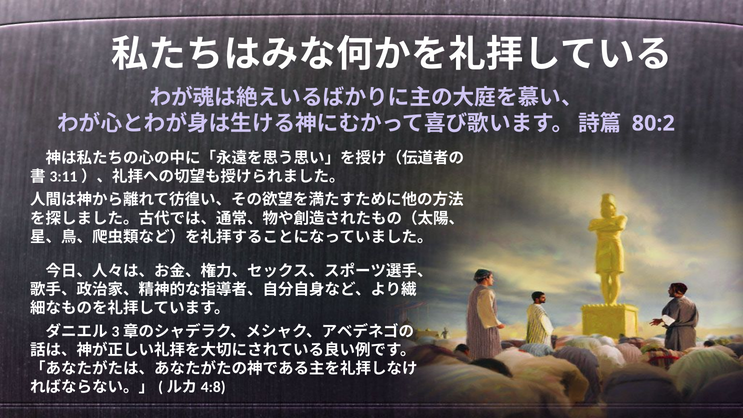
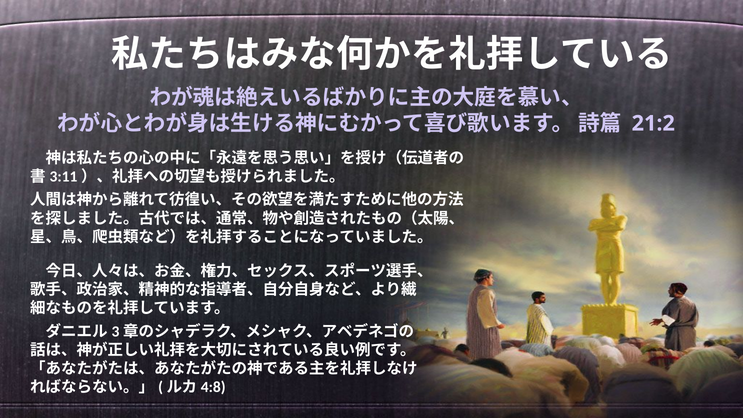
80:2: 80:2 -> 21:2 (653, 123)
